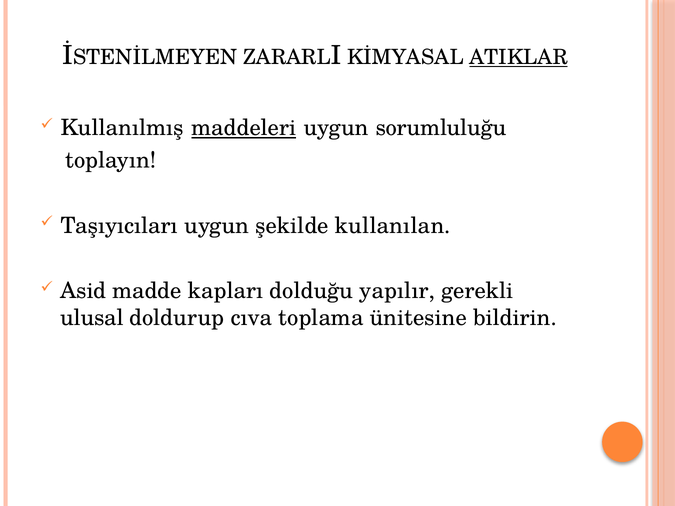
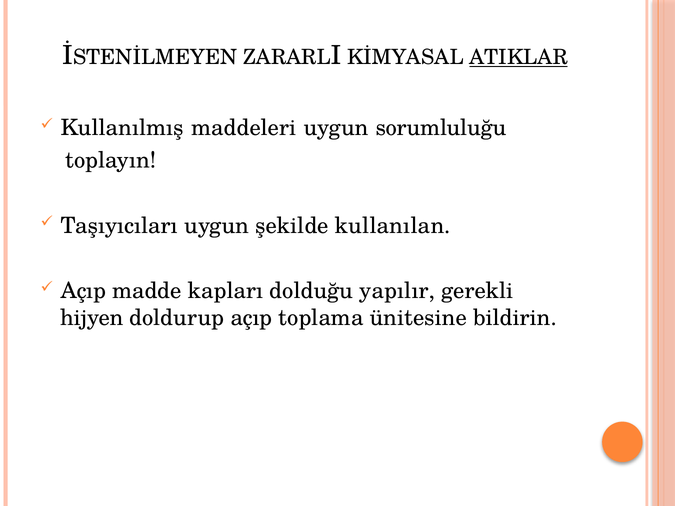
maddeleri underline: present -> none (244, 128)
Asid: Asid -> Açıp (83, 291)
ulusal: ulusal -> hijyen (92, 318)
doldurup cıva: cıva -> açıp (251, 318)
